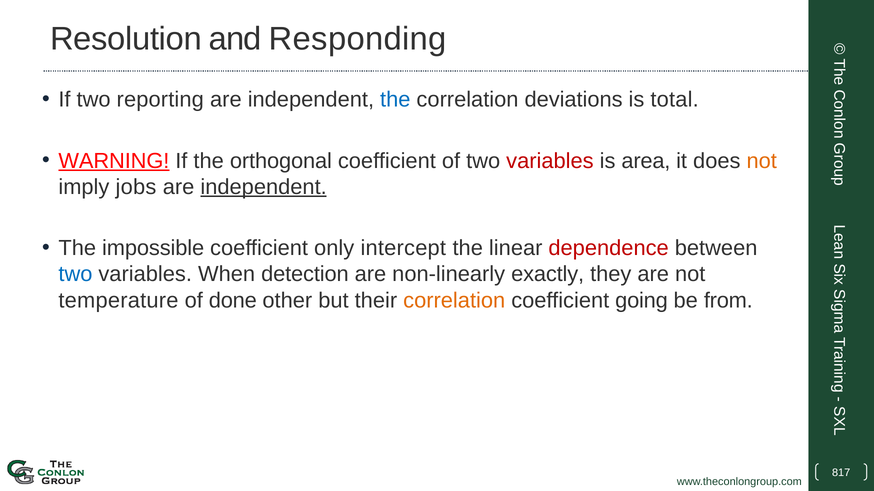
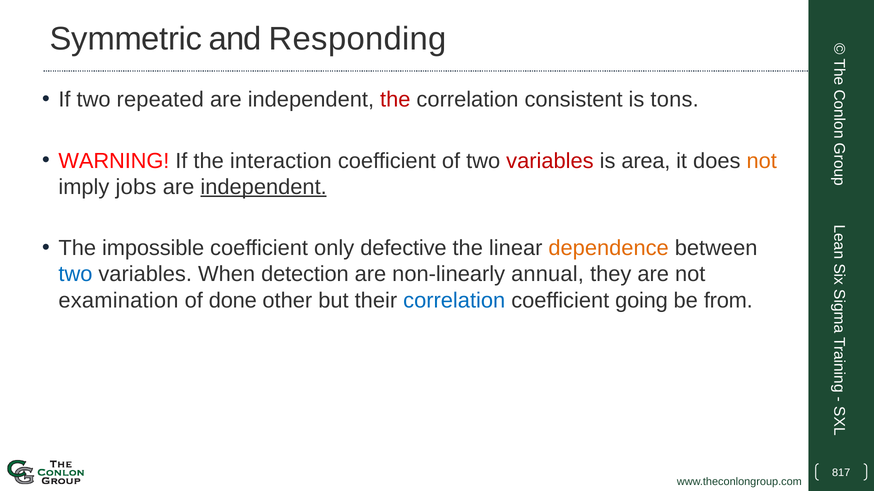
Resolution: Resolution -> Symmetric (126, 39)
reporting: reporting -> repeated (160, 100)
the colour: blue -> red (395, 100)
deviations: deviations -> consistent (574, 100)
total: total -> tons (675, 100)
WARNING underline: present -> none (114, 161)
orthogonal: orthogonal -> interaction (281, 161)
intercept: intercept -> defective (403, 248)
dependence colour: red -> orange (609, 248)
exactly: exactly -> annual (547, 275)
temperature: temperature -> examination (118, 301)
correlation colour: orange -> blue (454, 301)
